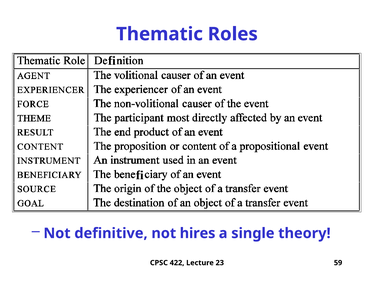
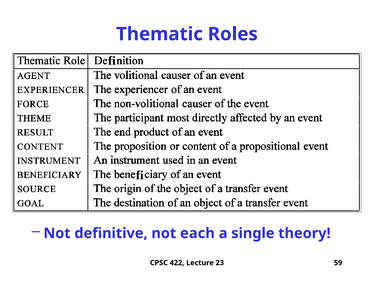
hires: hires -> each (197, 233)
